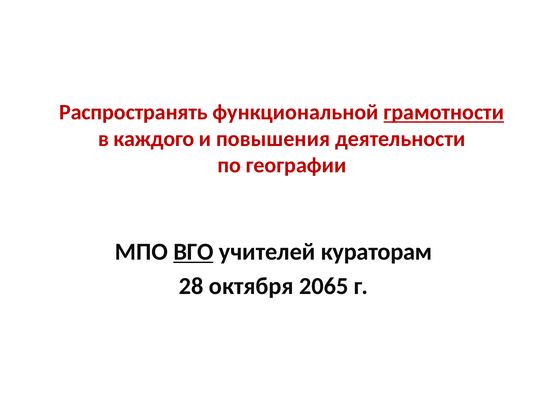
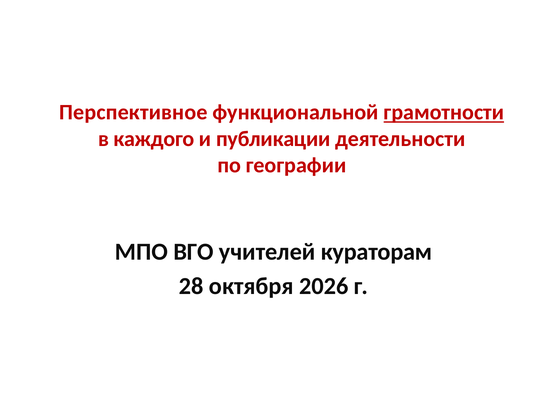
Распространять: Распространять -> Перспективное (133, 112)
повышения: повышения -> публикации (273, 139)
ВГО underline: present -> none (193, 251)
2065: 2065 -> 2026 (324, 286)
